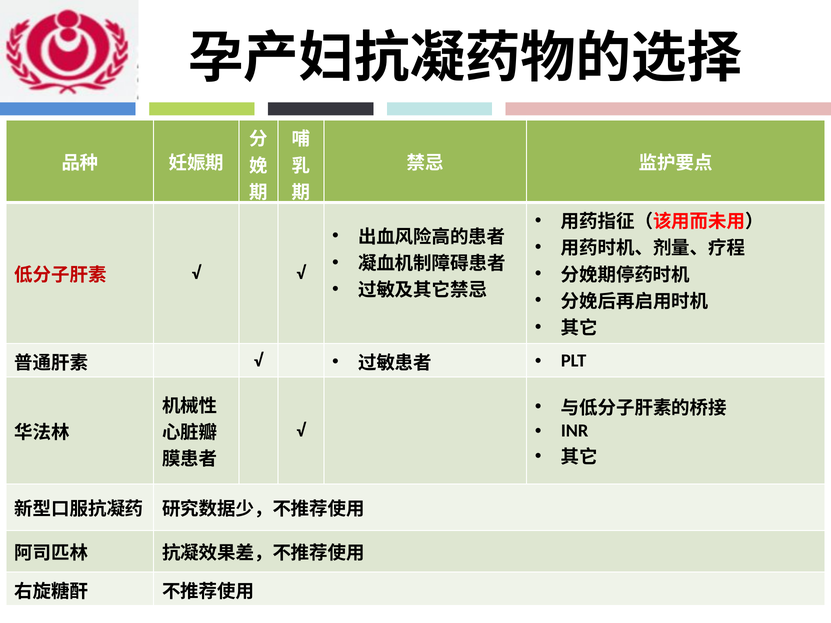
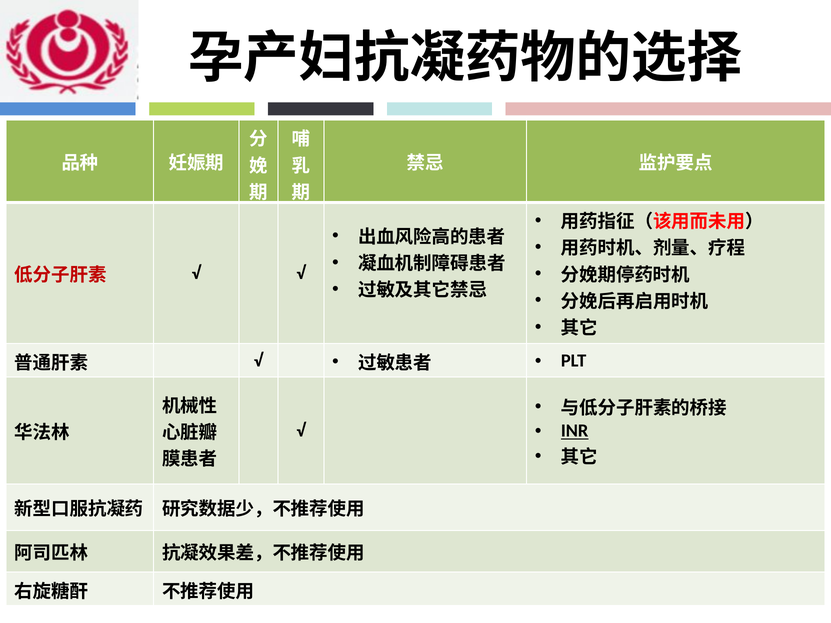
INR underline: none -> present (575, 431)
